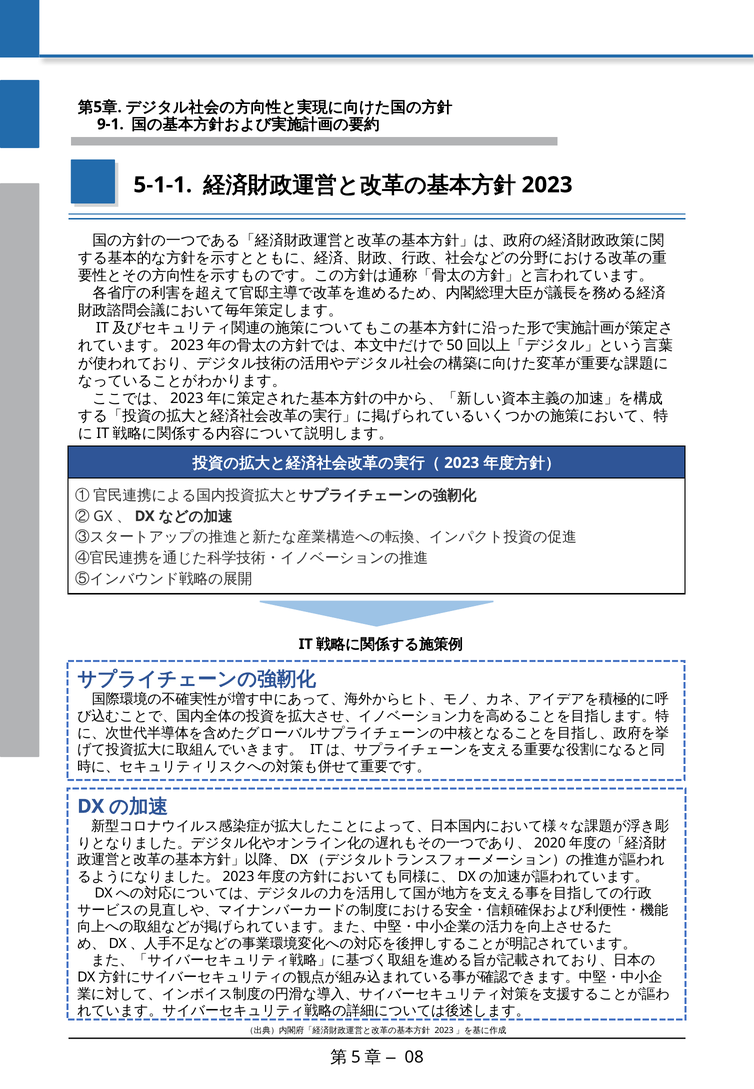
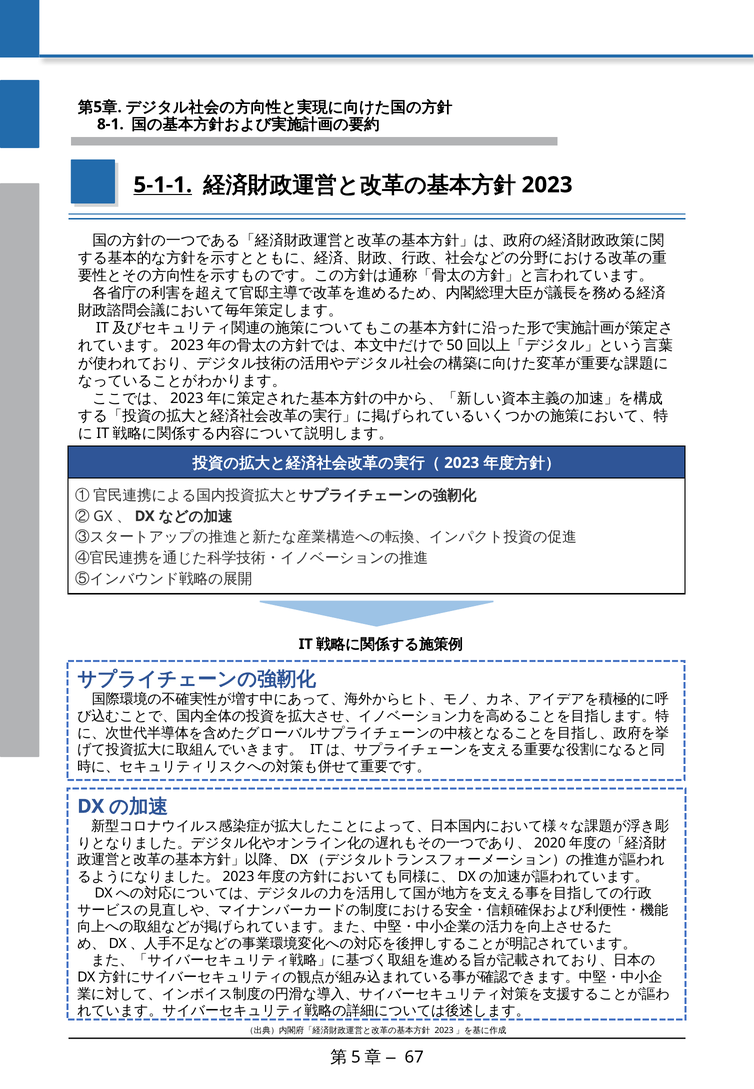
9-1: 9-1 -> 8-1 (110, 124)
5-1-1 underline: none -> present (163, 185)
08: 08 -> 67 (414, 1057)
